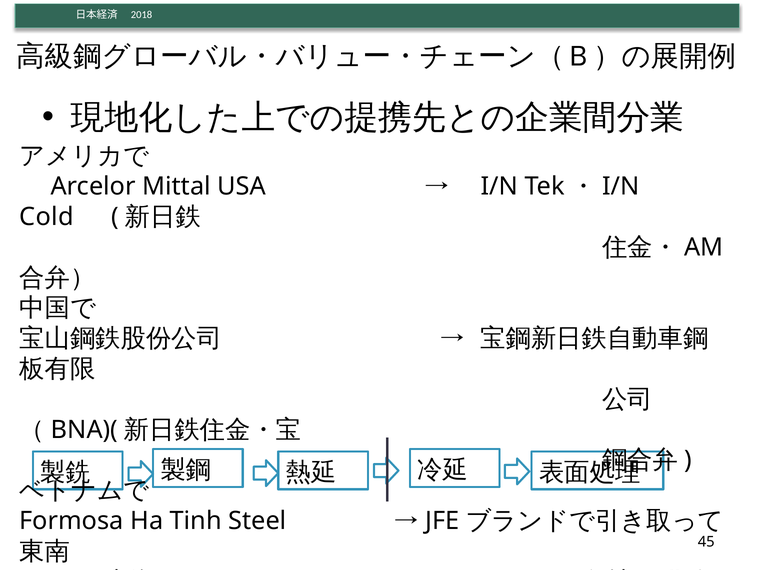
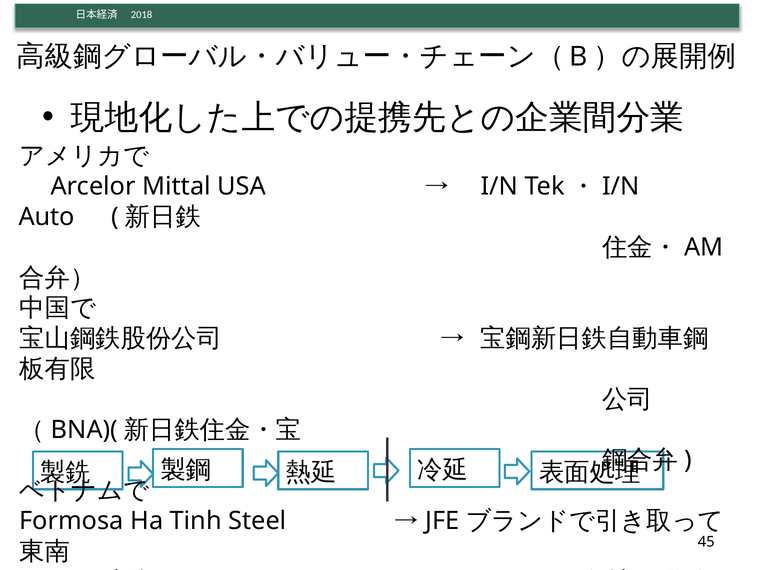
Cold: Cold -> Auto (47, 217)
